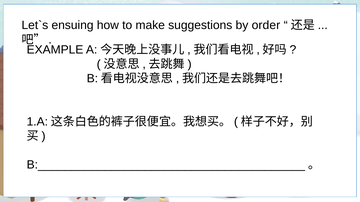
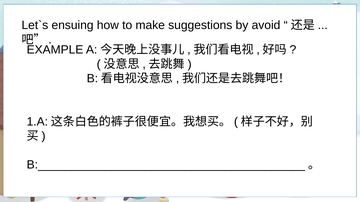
order: order -> avoid (266, 25)
